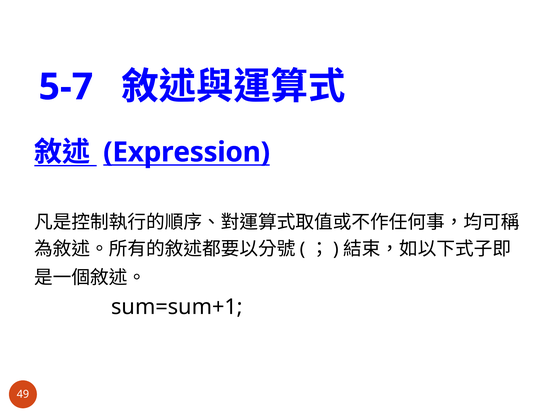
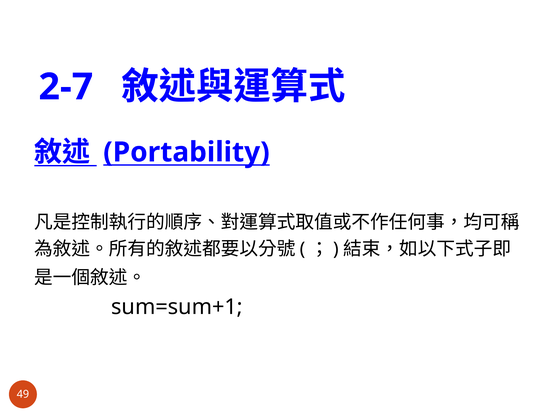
5-7: 5-7 -> 2-7 (66, 87)
Expression: Expression -> Portability (186, 152)
